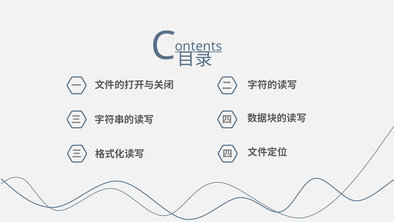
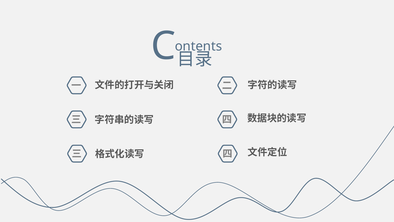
ontents underline: present -> none (198, 46)
